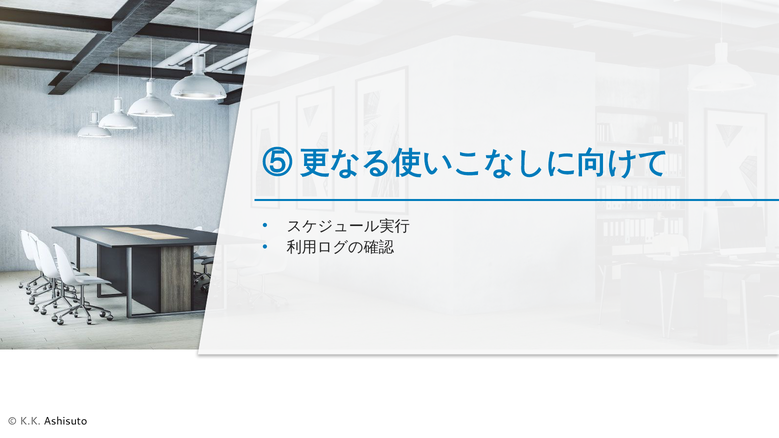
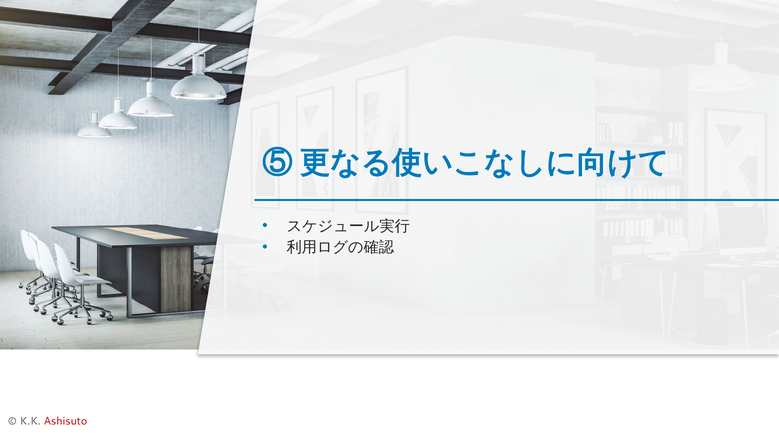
Ashisuto colour: black -> red (65, 422)
